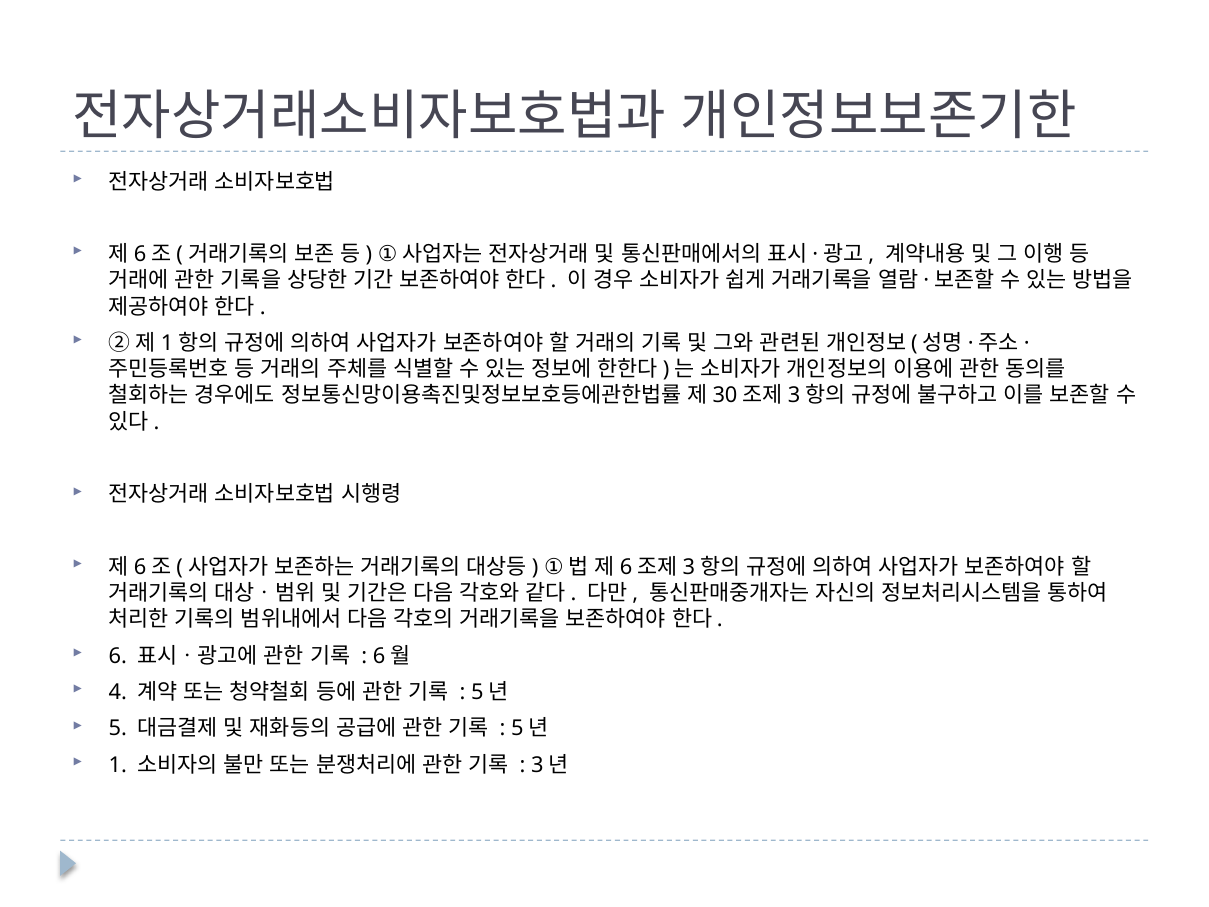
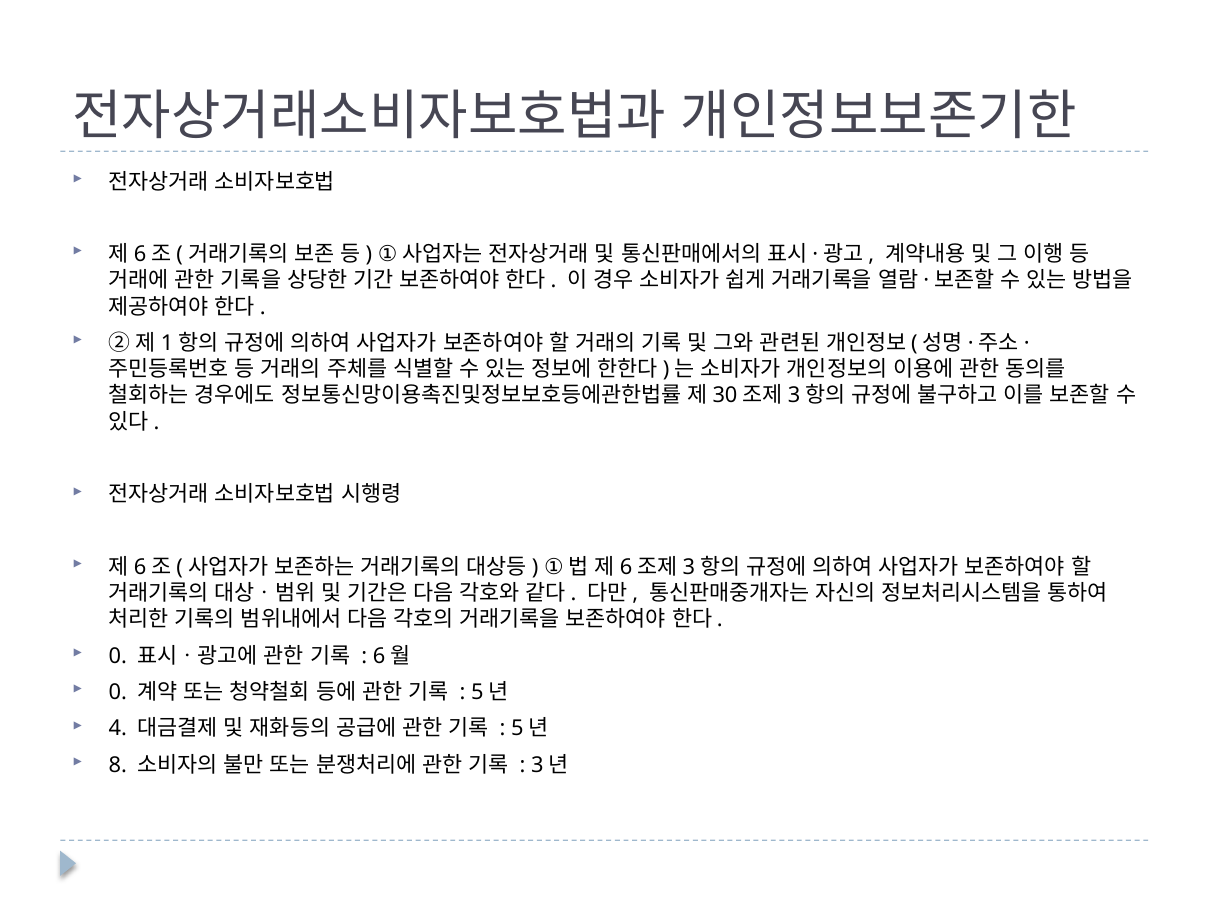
6: 6 -> 0 (118, 656)
4: 4 -> 0 (118, 692)
5: 5 -> 4 (118, 729)
1: 1 -> 8 (118, 765)
